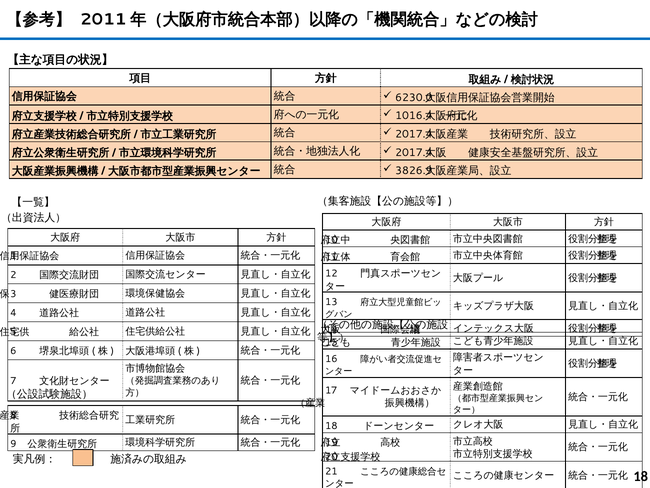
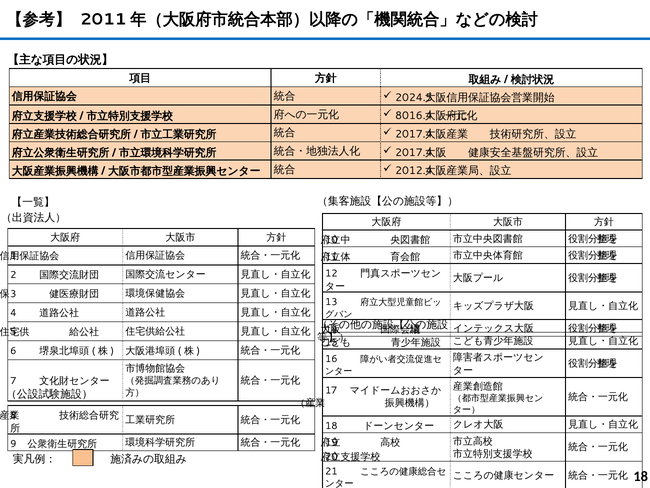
6230.0: 6230.0 -> 2024.5 (414, 97)
1016.4: 1016.4 -> 8016.4 (414, 116)
3826.9: 3826.9 -> 2012.4 (414, 171)
